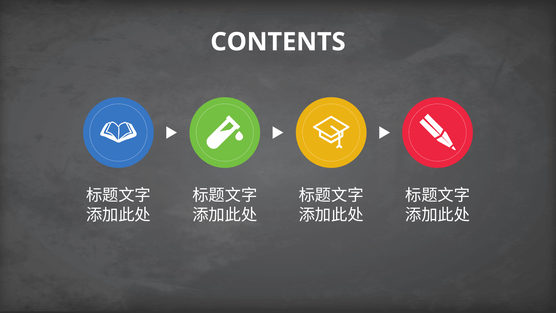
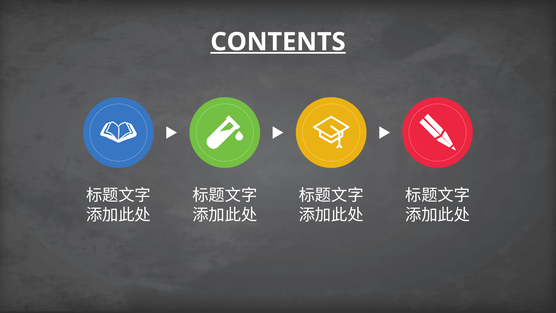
CONTENTS underline: none -> present (278, 42)
